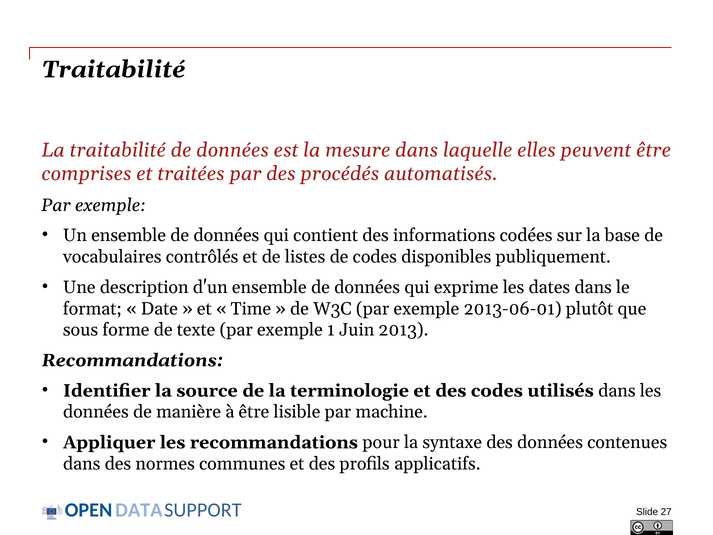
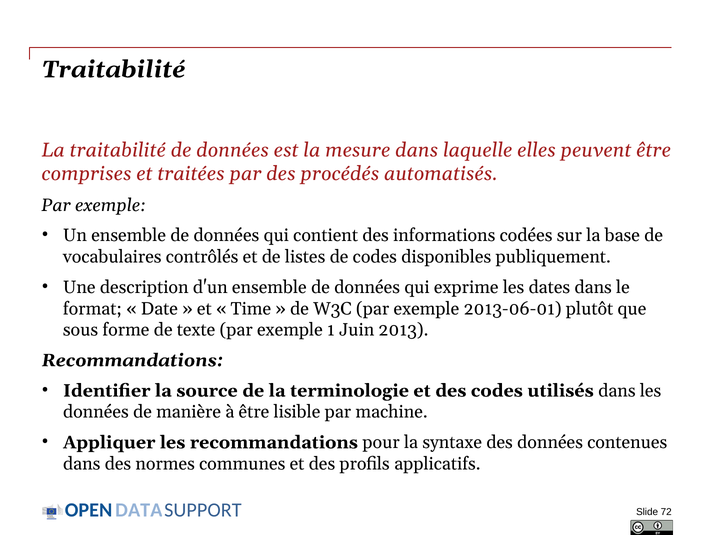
27: 27 -> 72 (666, 512)
